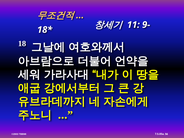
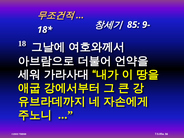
11: 11 -> 85 (133, 25)
